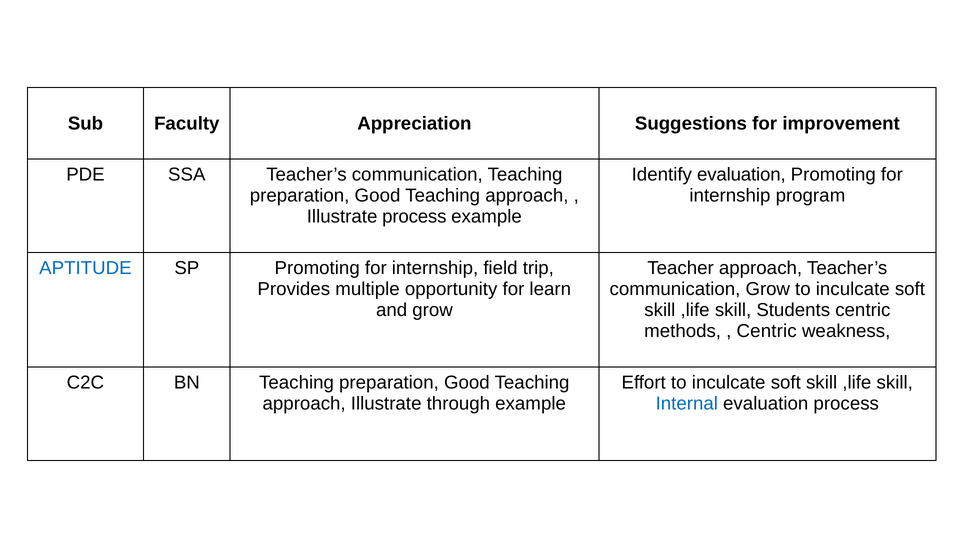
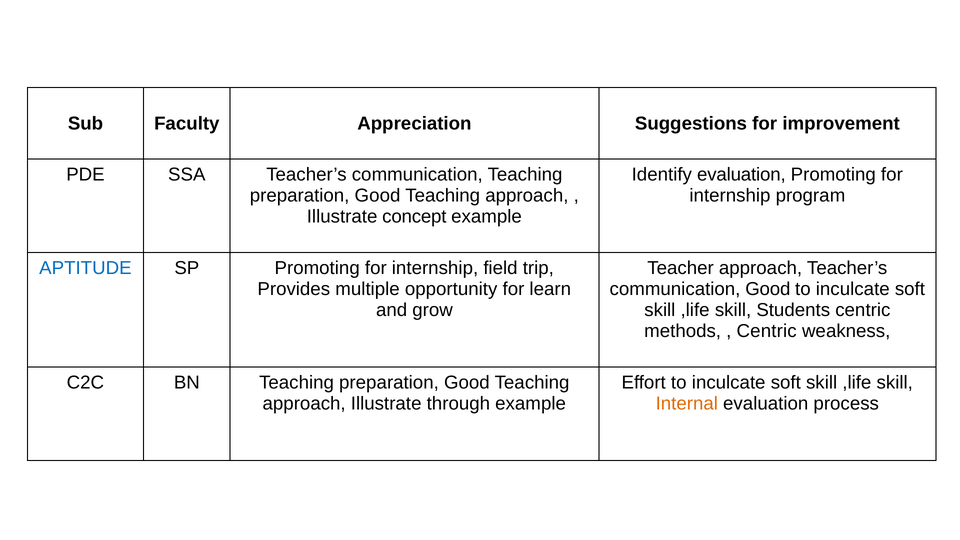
Illustrate process: process -> concept (414, 216)
communication Grow: Grow -> Good (768, 289)
Internal colour: blue -> orange (687, 404)
